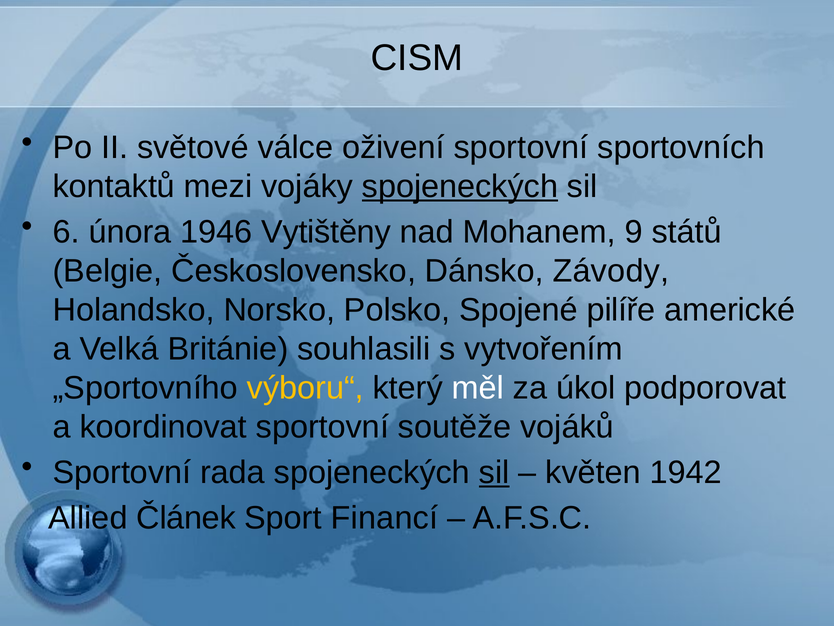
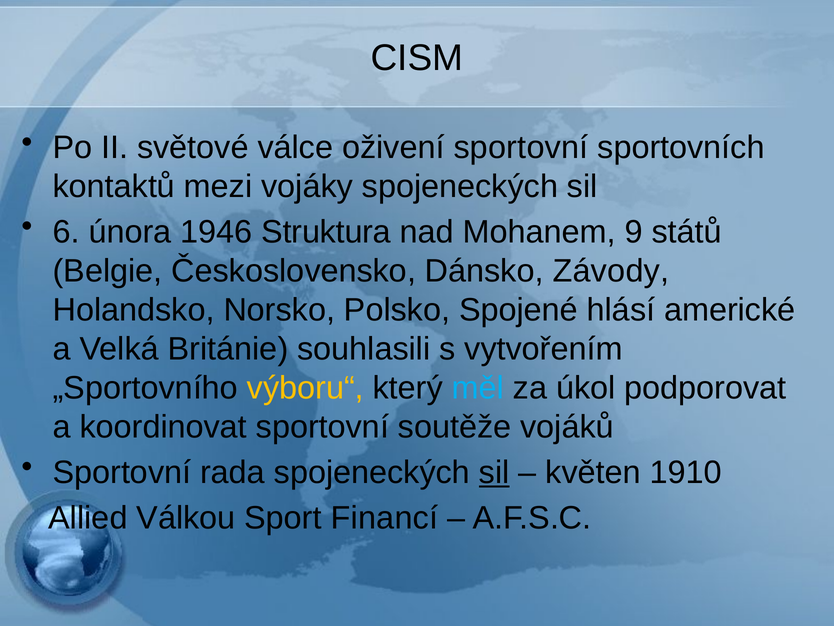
spojeneckých underline: present -> none (460, 186)
Vytištěny: Vytištěny -> Struktura (326, 232)
pilíře: pilíře -> hlásí (621, 310)
měl colour: white -> light blue (478, 388)
1942: 1942 -> 1910 (686, 472)
Článek: Článek -> Válkou (186, 517)
